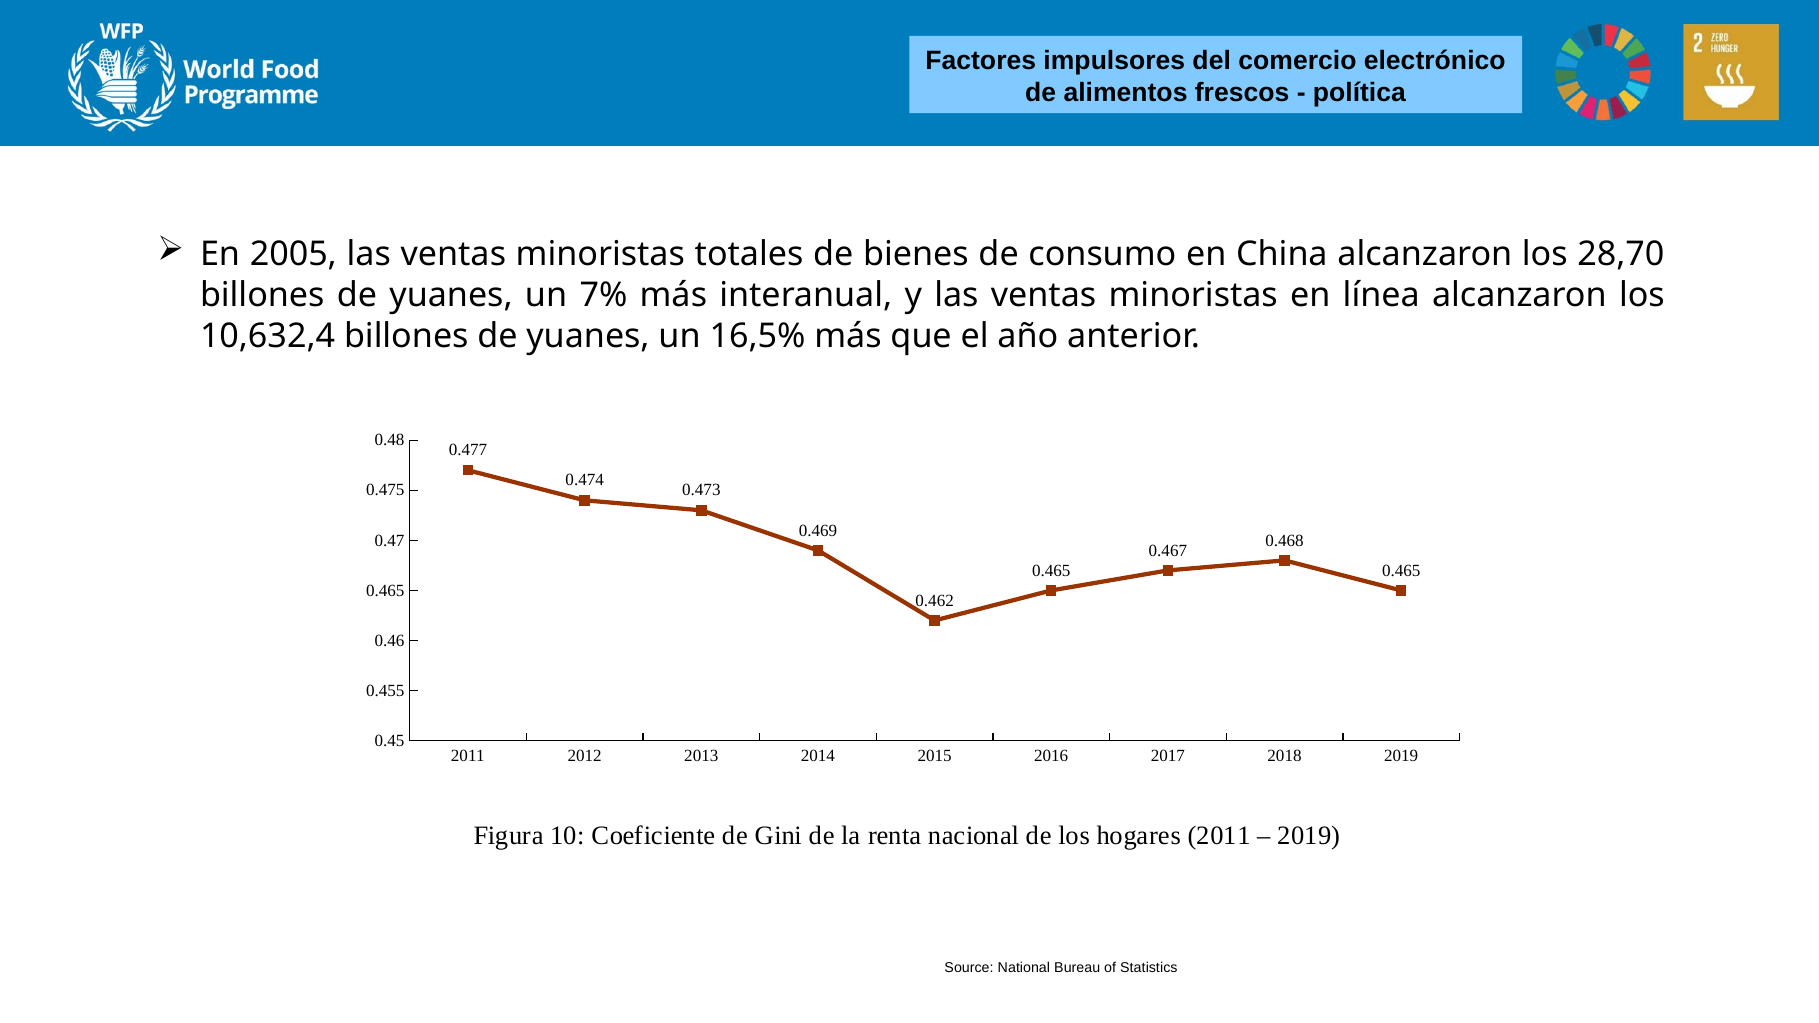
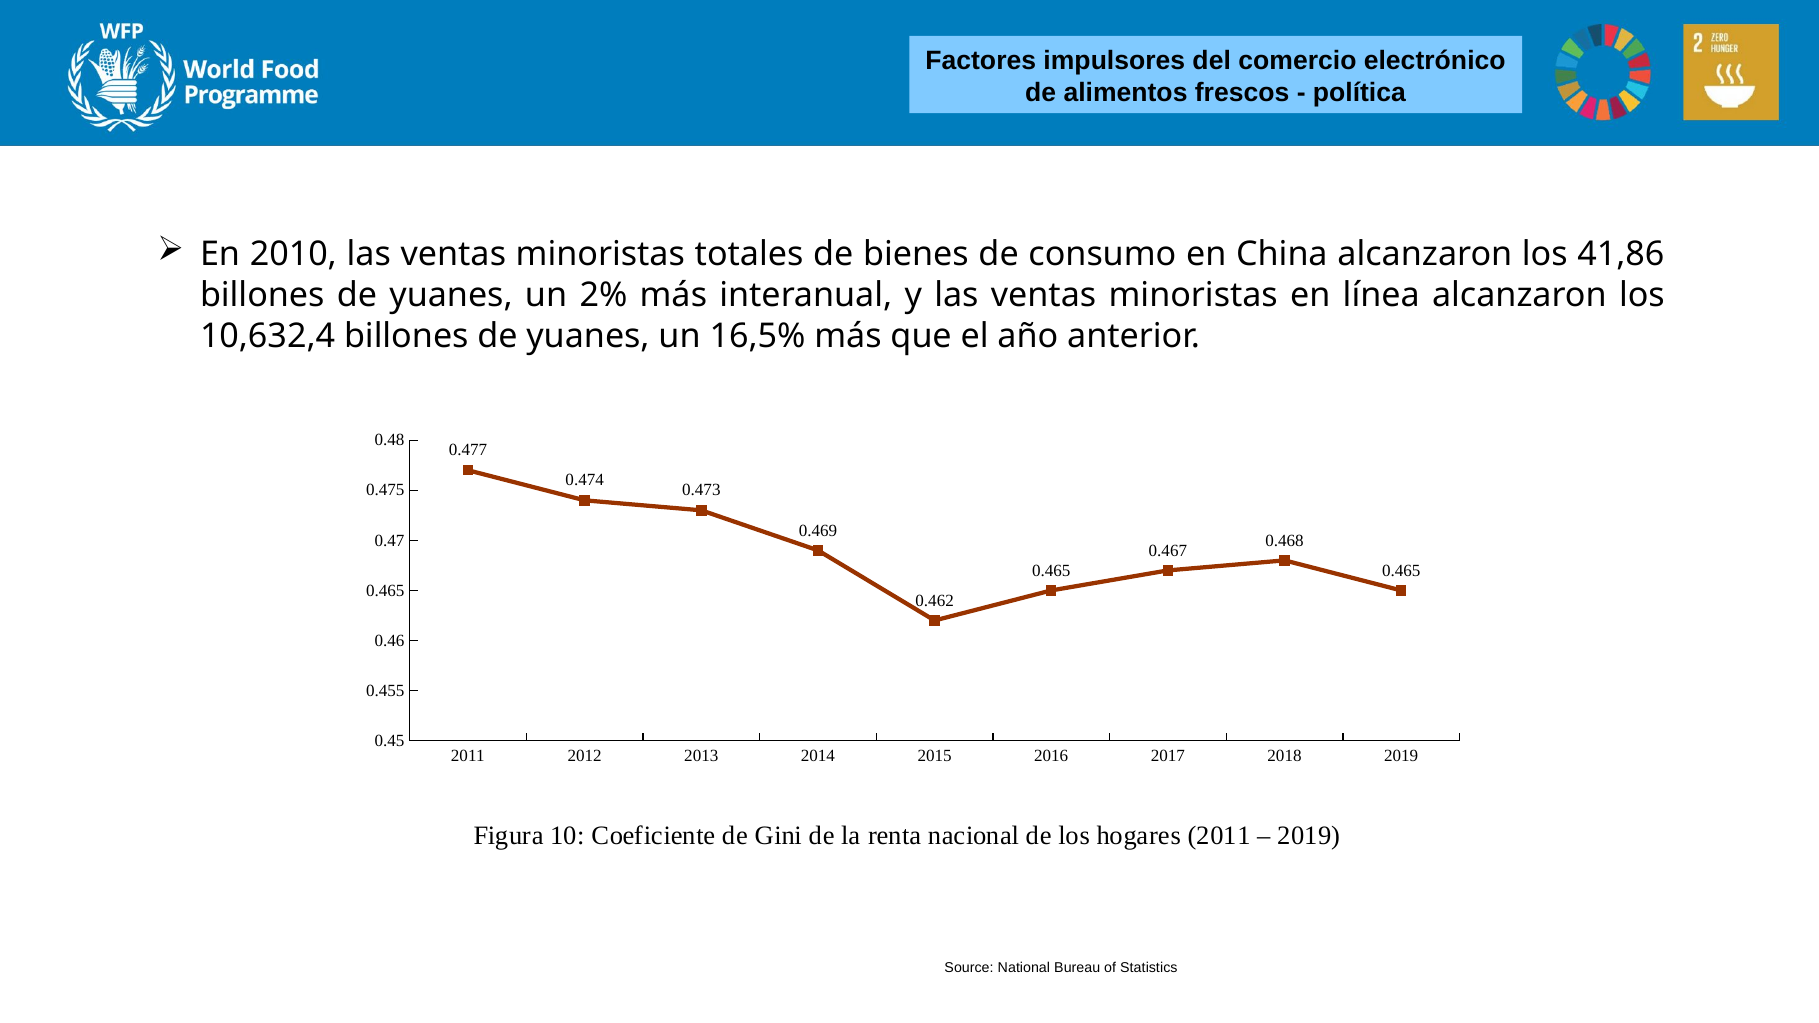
2005: 2005 -> 2010 (293, 255)
28,70: 28,70 -> 41,86 (1621, 255)
7%: 7% -> 2% (604, 295)
